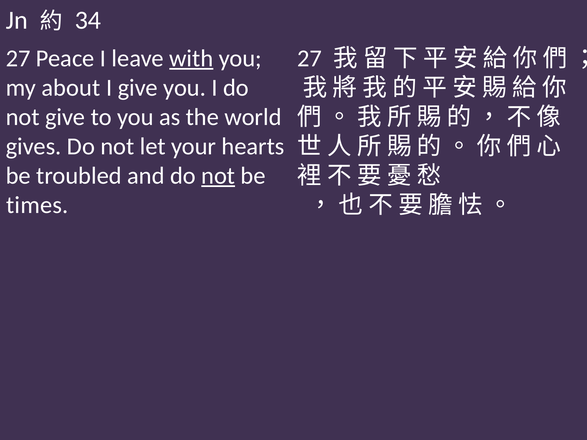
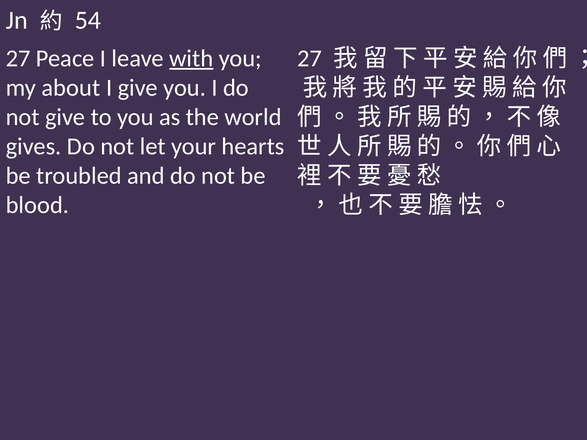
34: 34 -> 54 (88, 20)
not underline: present -> none (218, 176)
times: times -> blood (37, 205)
